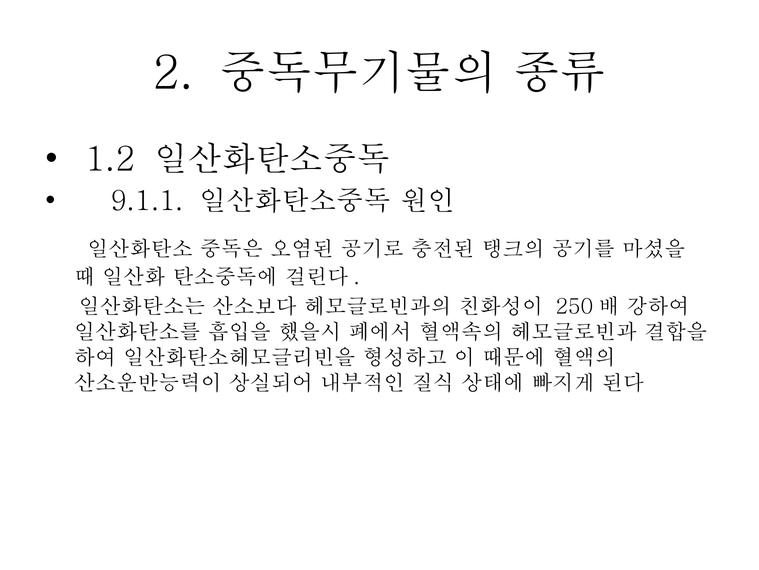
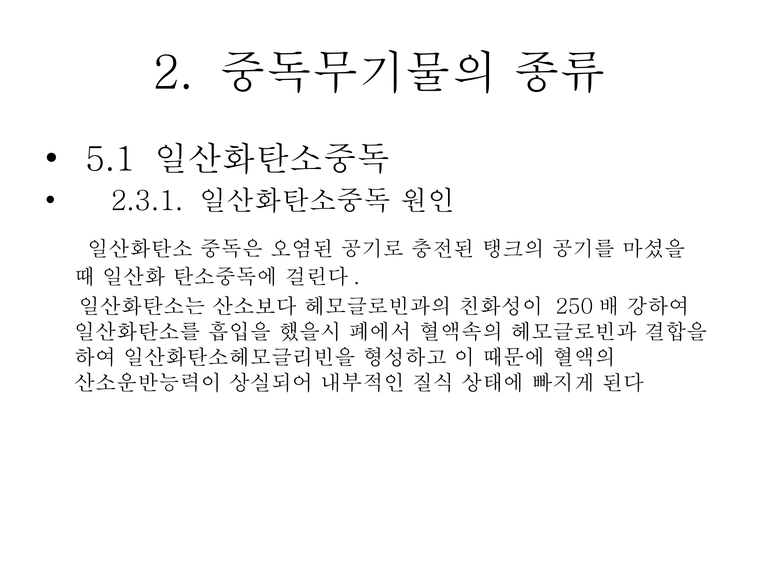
1.2: 1.2 -> 5.1 (110, 159)
9.1.1: 9.1.1 -> 2.3.1 (147, 201)
